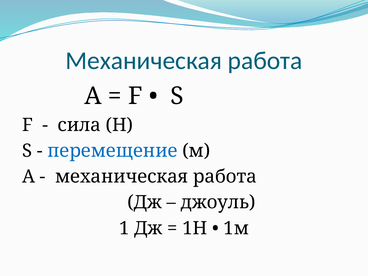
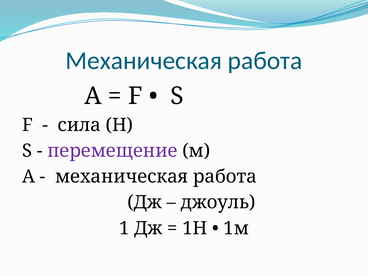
перемещение colour: blue -> purple (112, 151)
